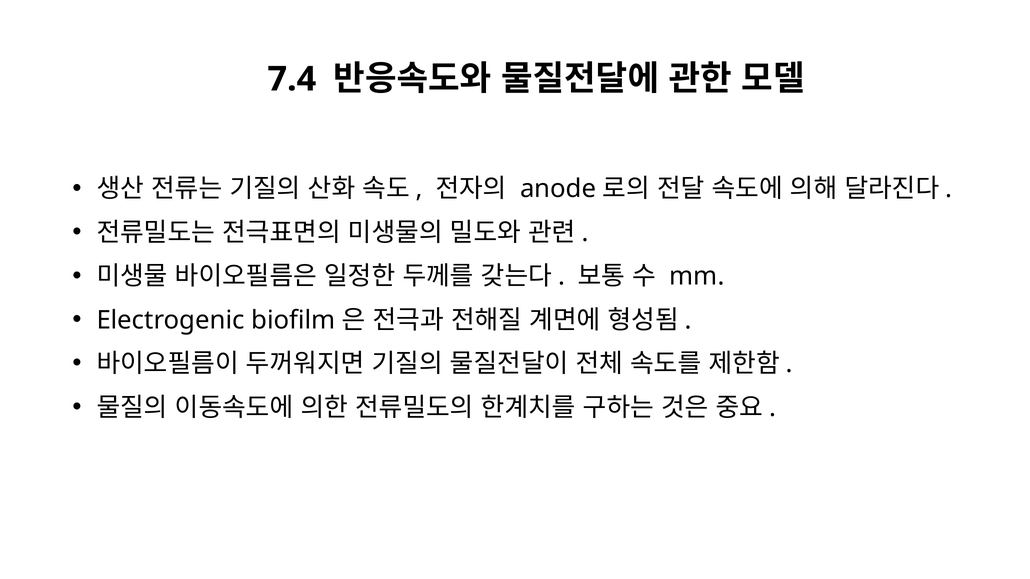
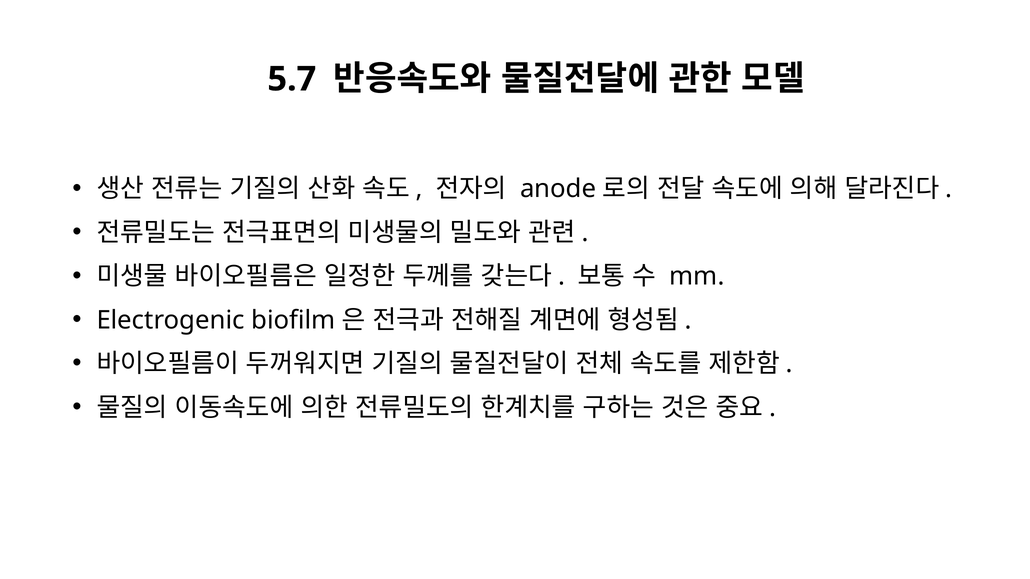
7.4: 7.4 -> 5.7 (292, 79)
